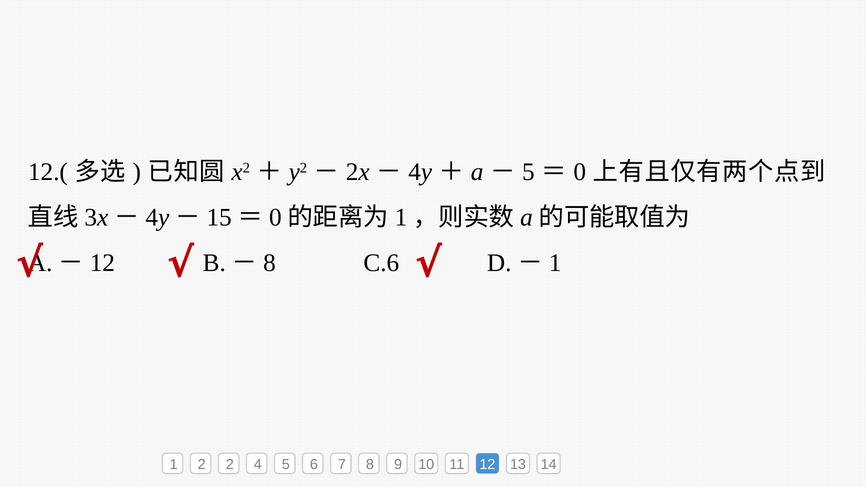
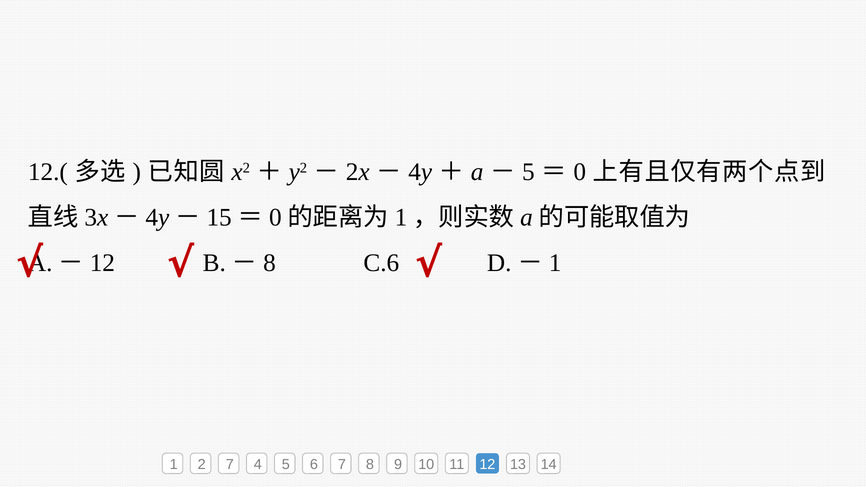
2 2: 2 -> 7 (230, 464)
